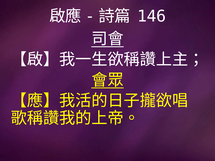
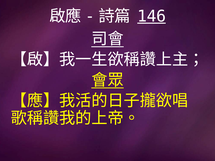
146 underline: none -> present (152, 16)
